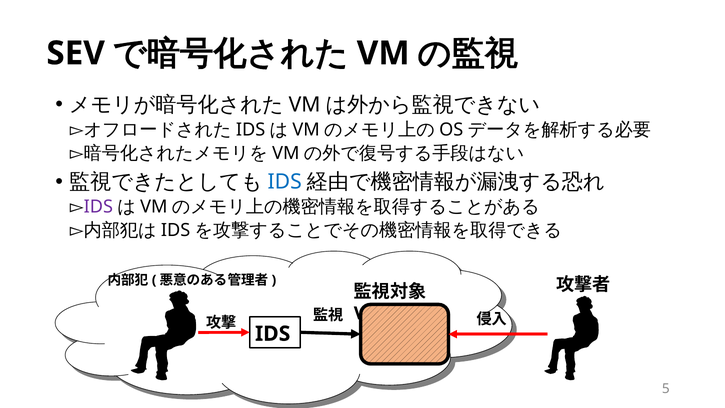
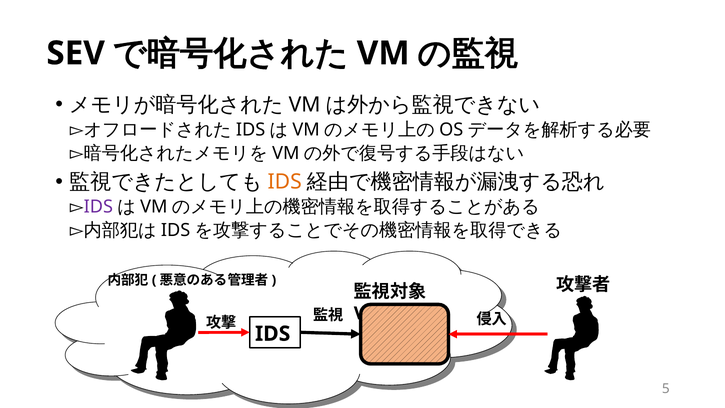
IDS colour: blue -> orange (285, 182)
